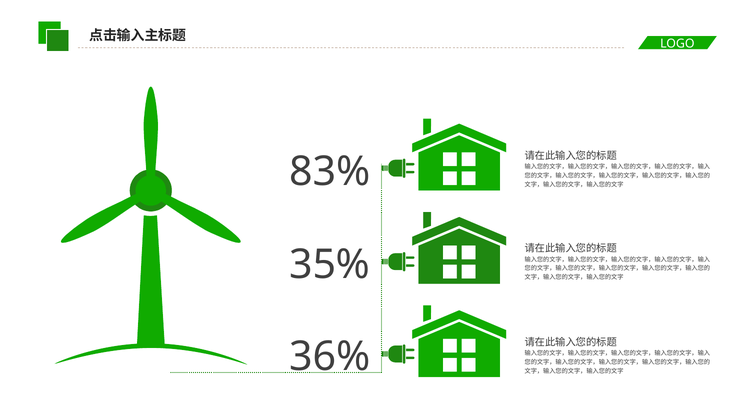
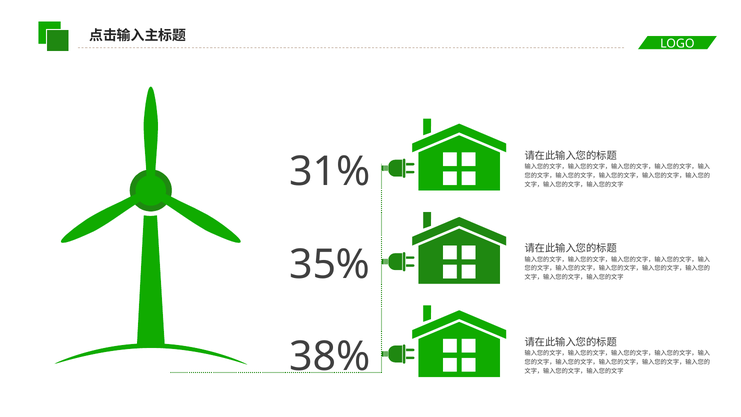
83%: 83% -> 31% (330, 172)
36%: 36% -> 38% (330, 357)
